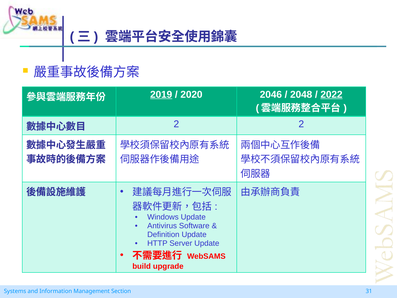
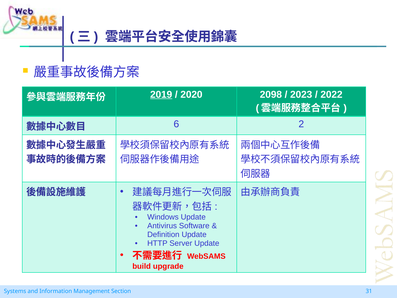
2046: 2046 -> 2098 (271, 94)
2048: 2048 -> 2023 (301, 94)
2022 underline: present -> none (331, 94)
2: 2 -> 6 (176, 124)
